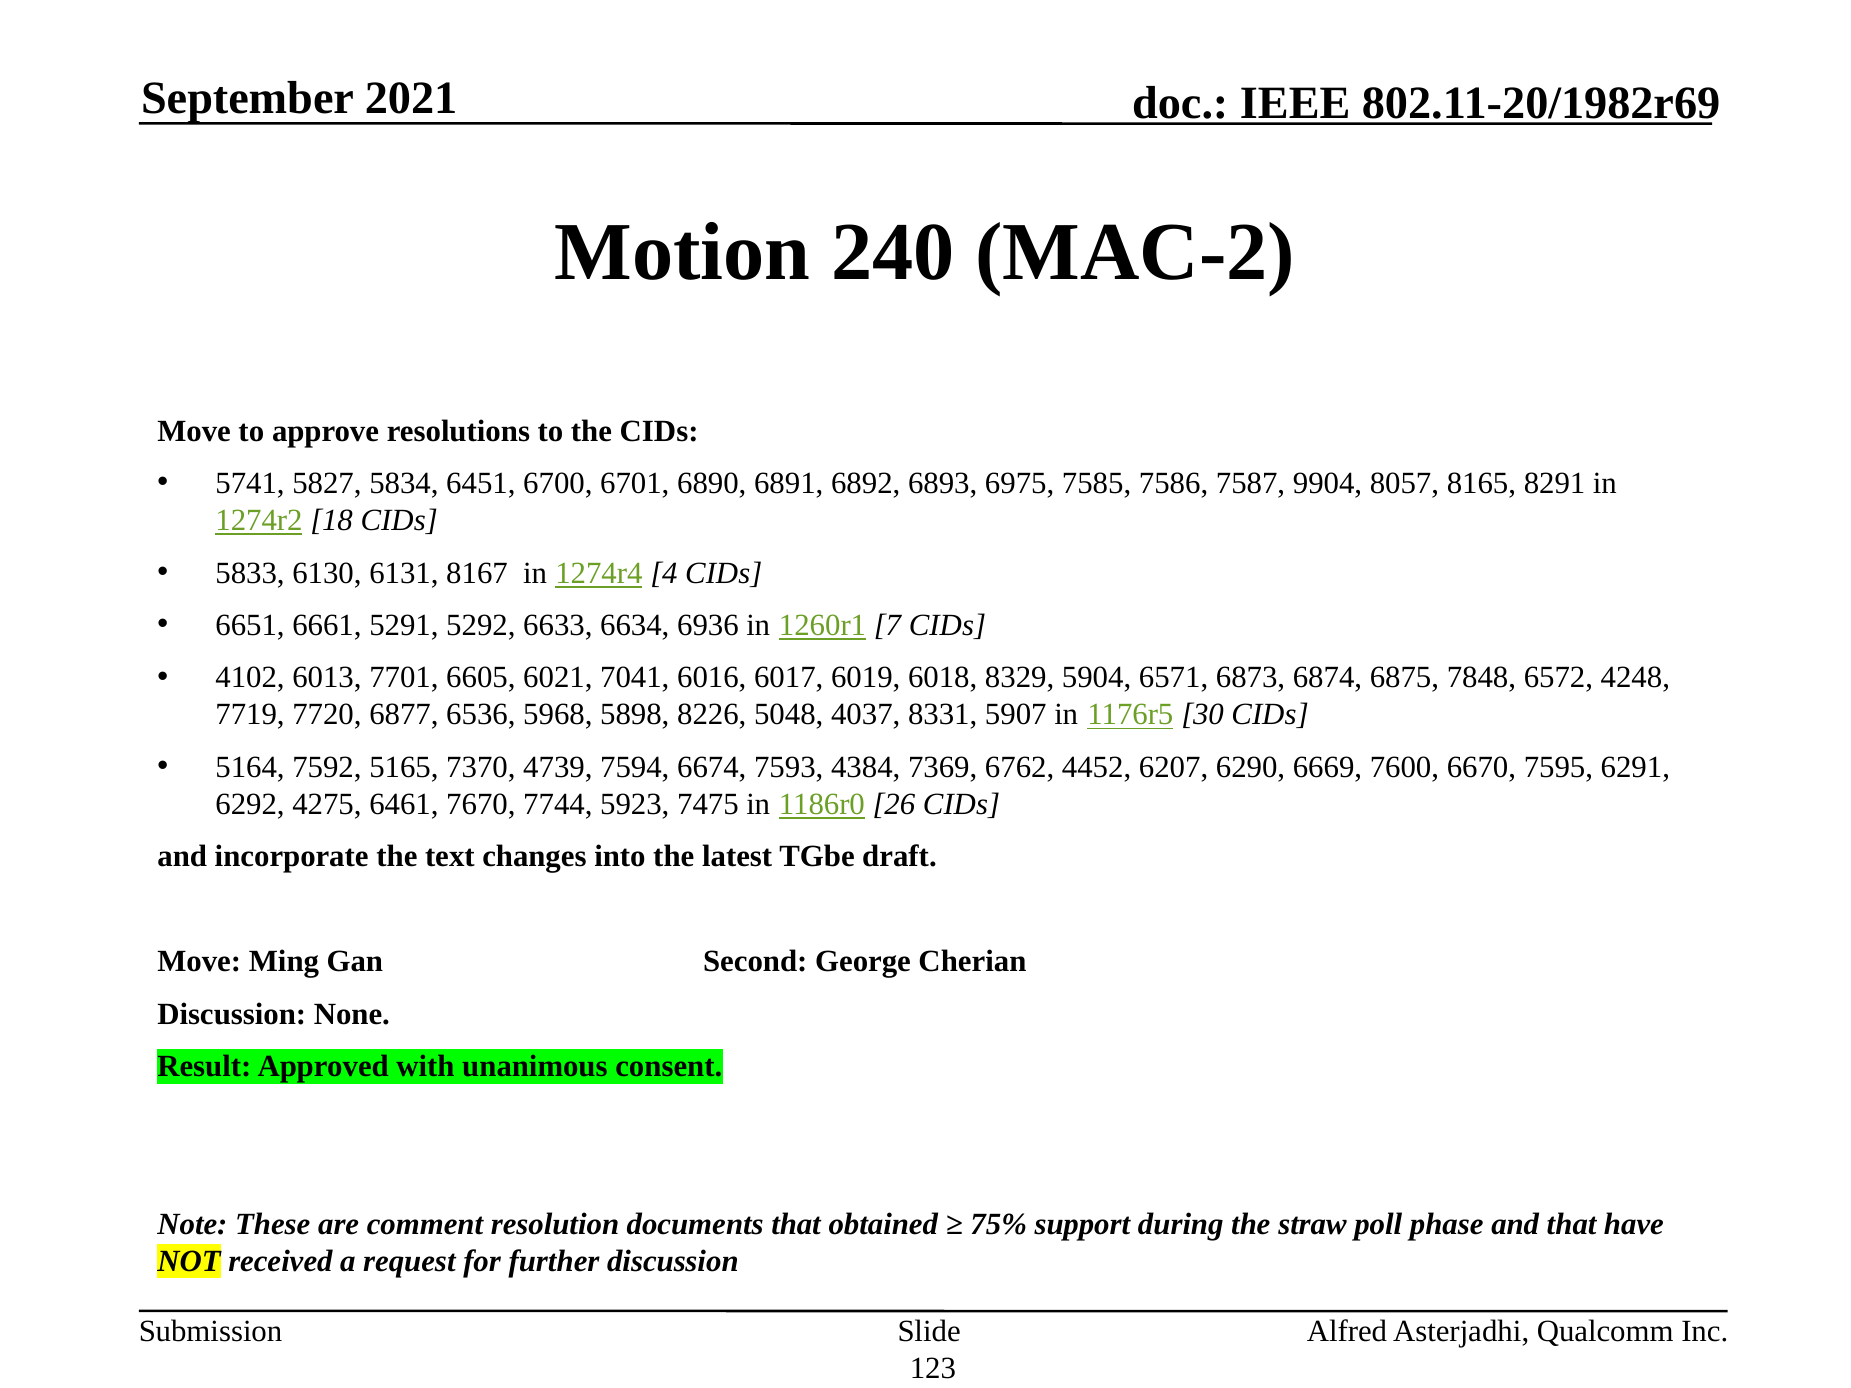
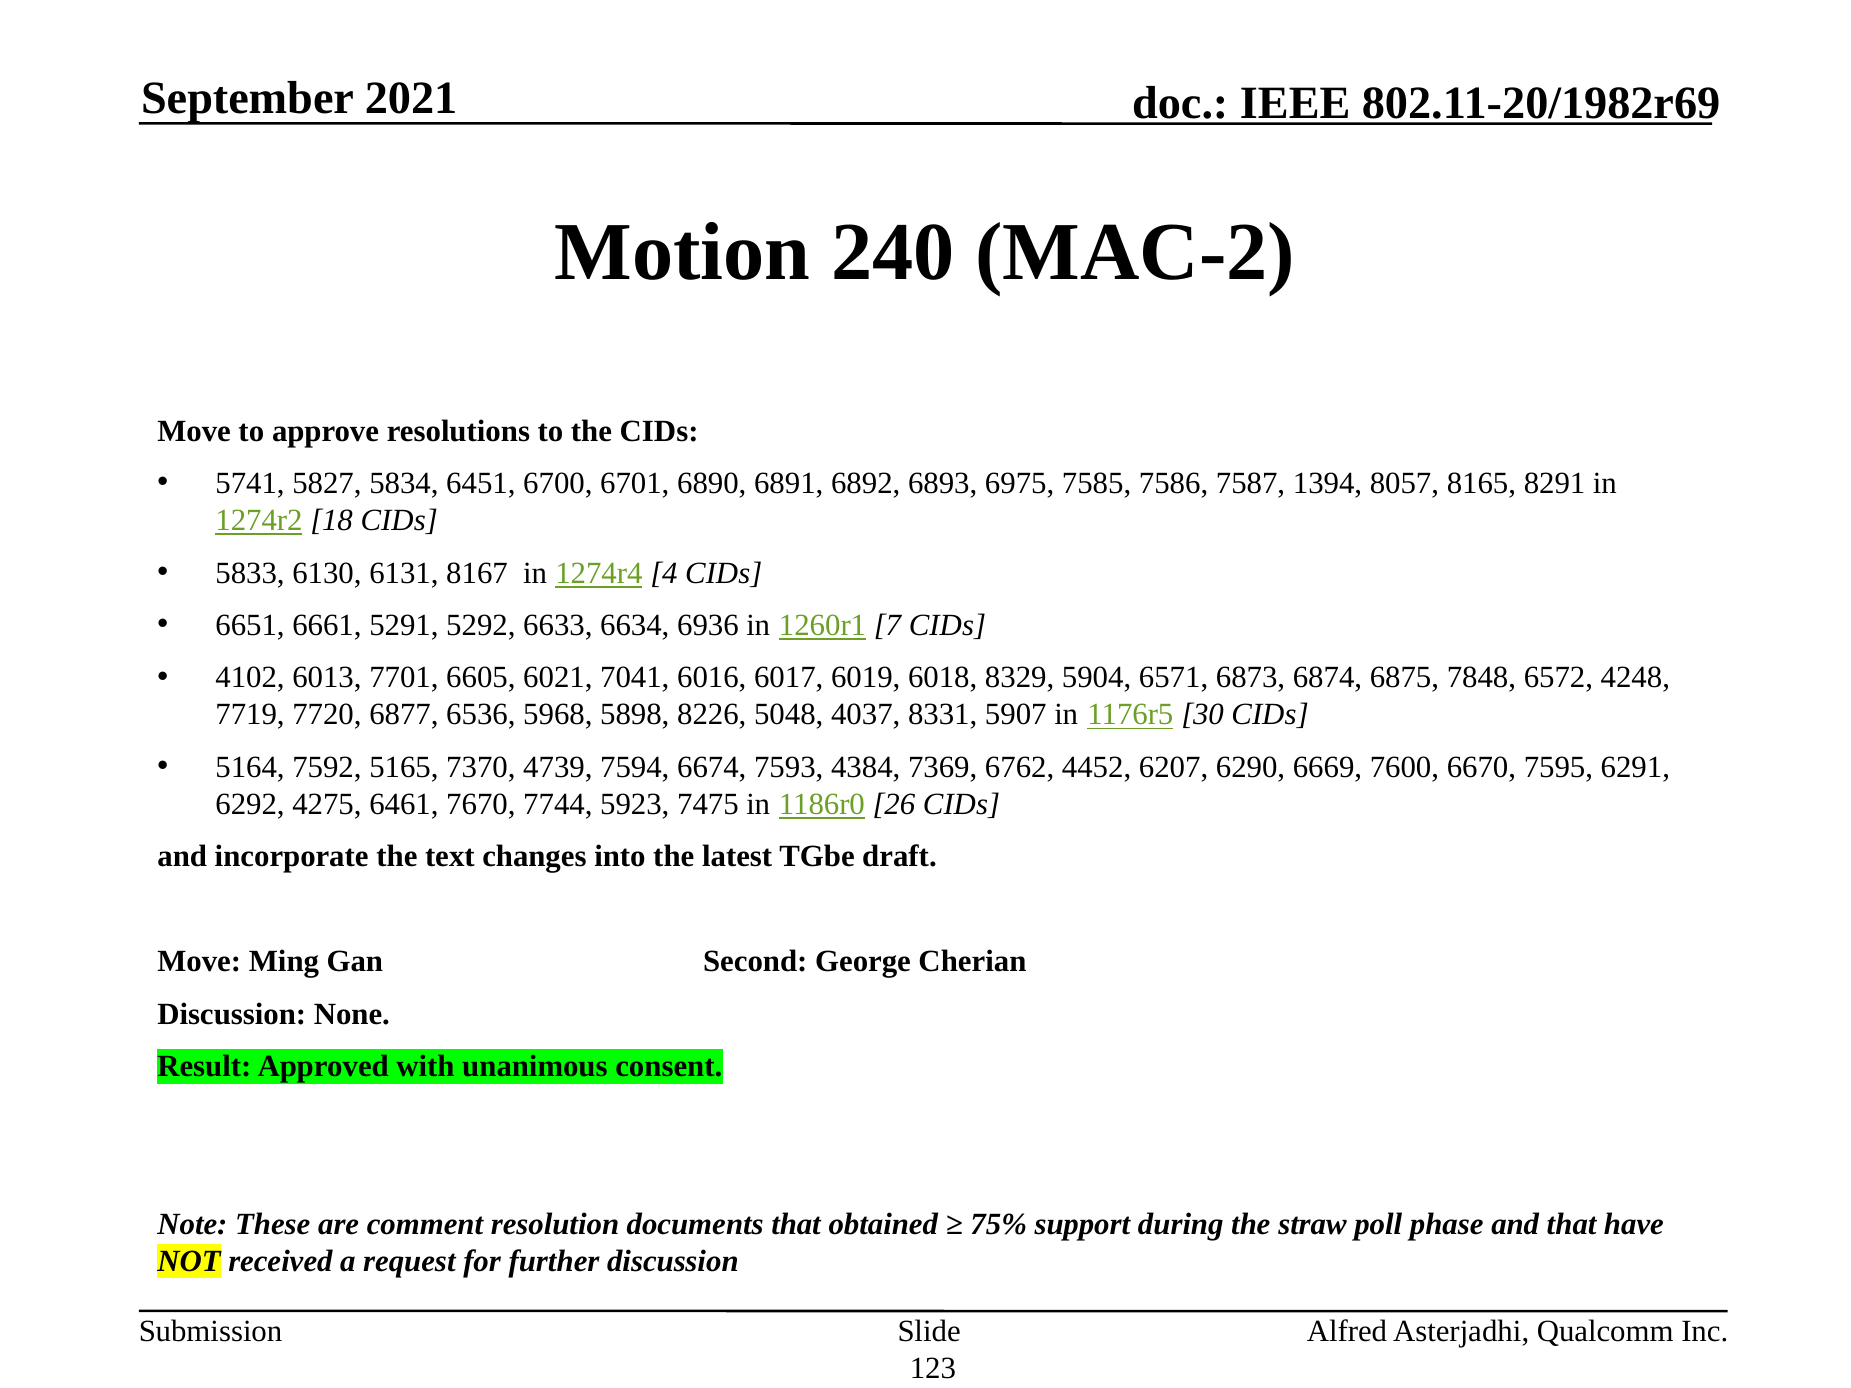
9904: 9904 -> 1394 (1327, 483)
